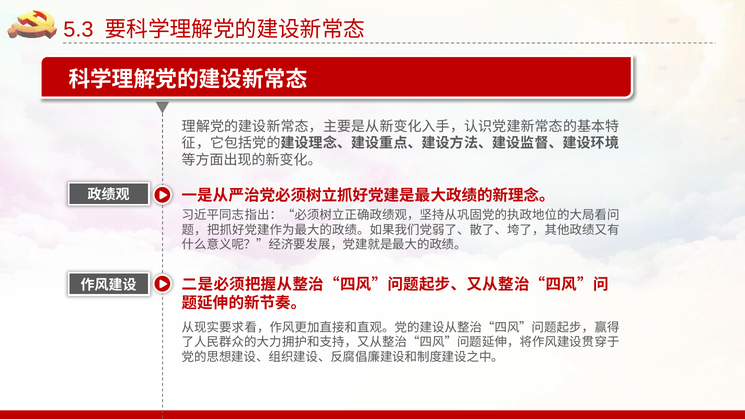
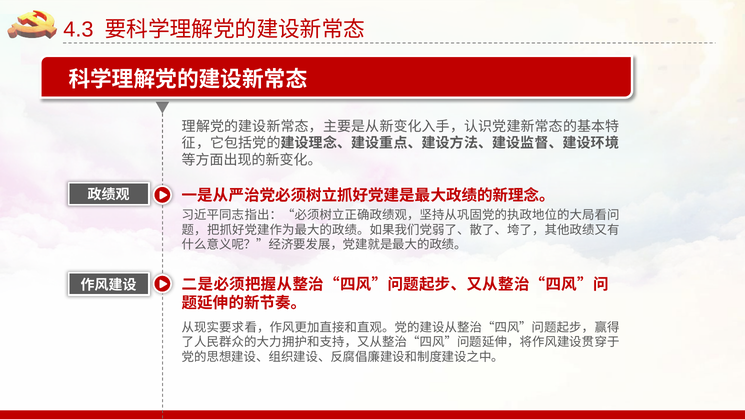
5.3: 5.3 -> 4.3 (78, 30)
